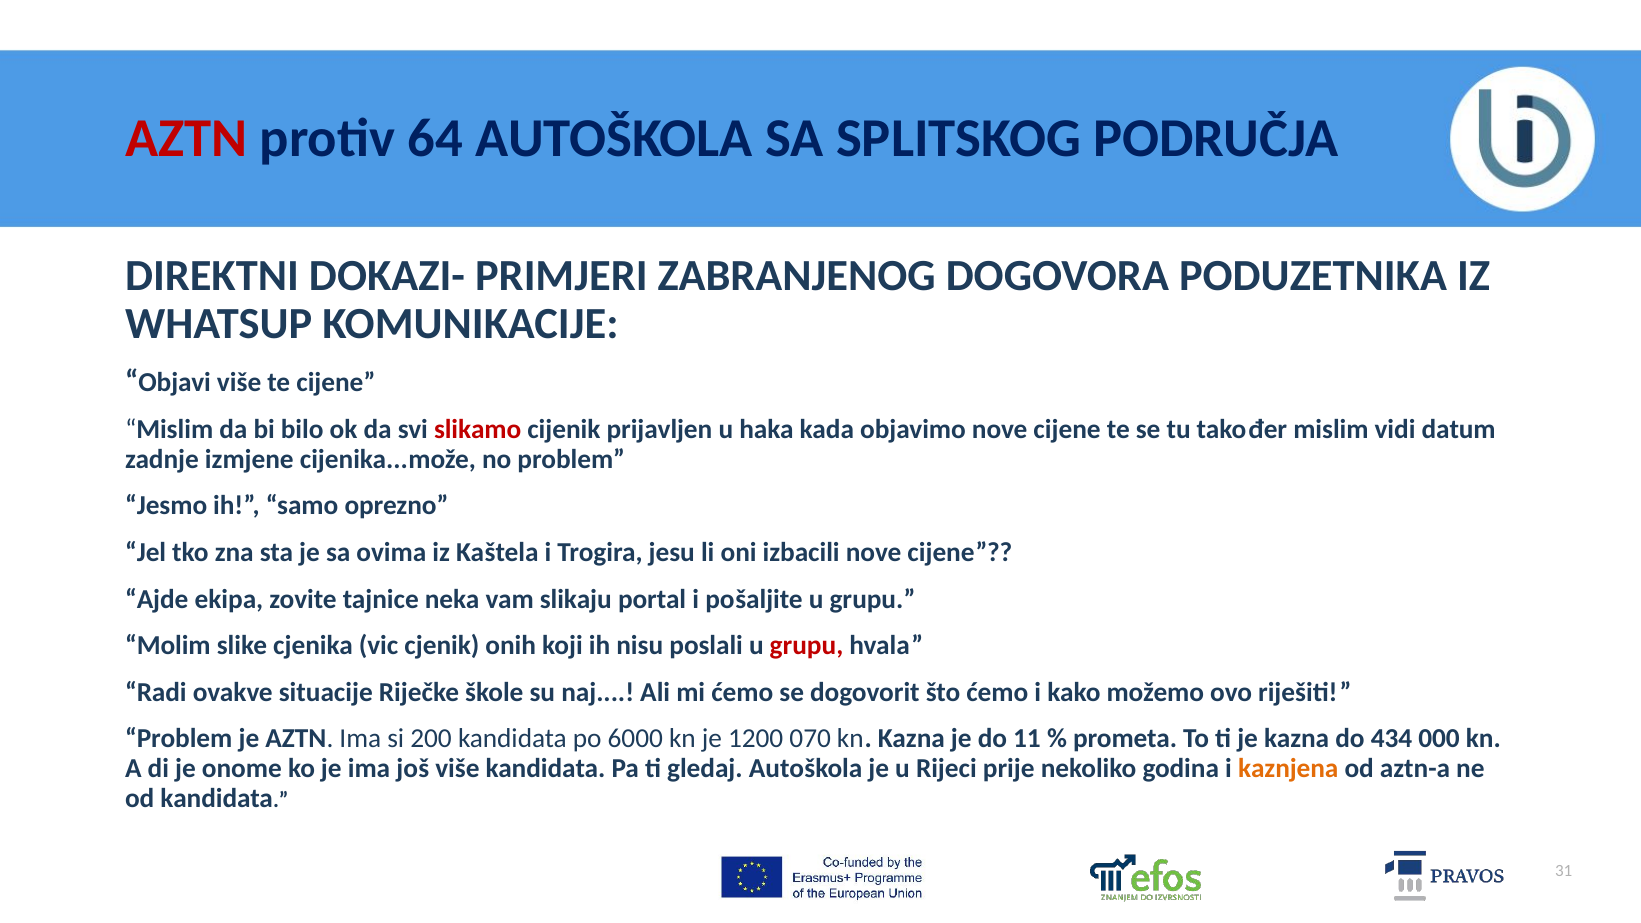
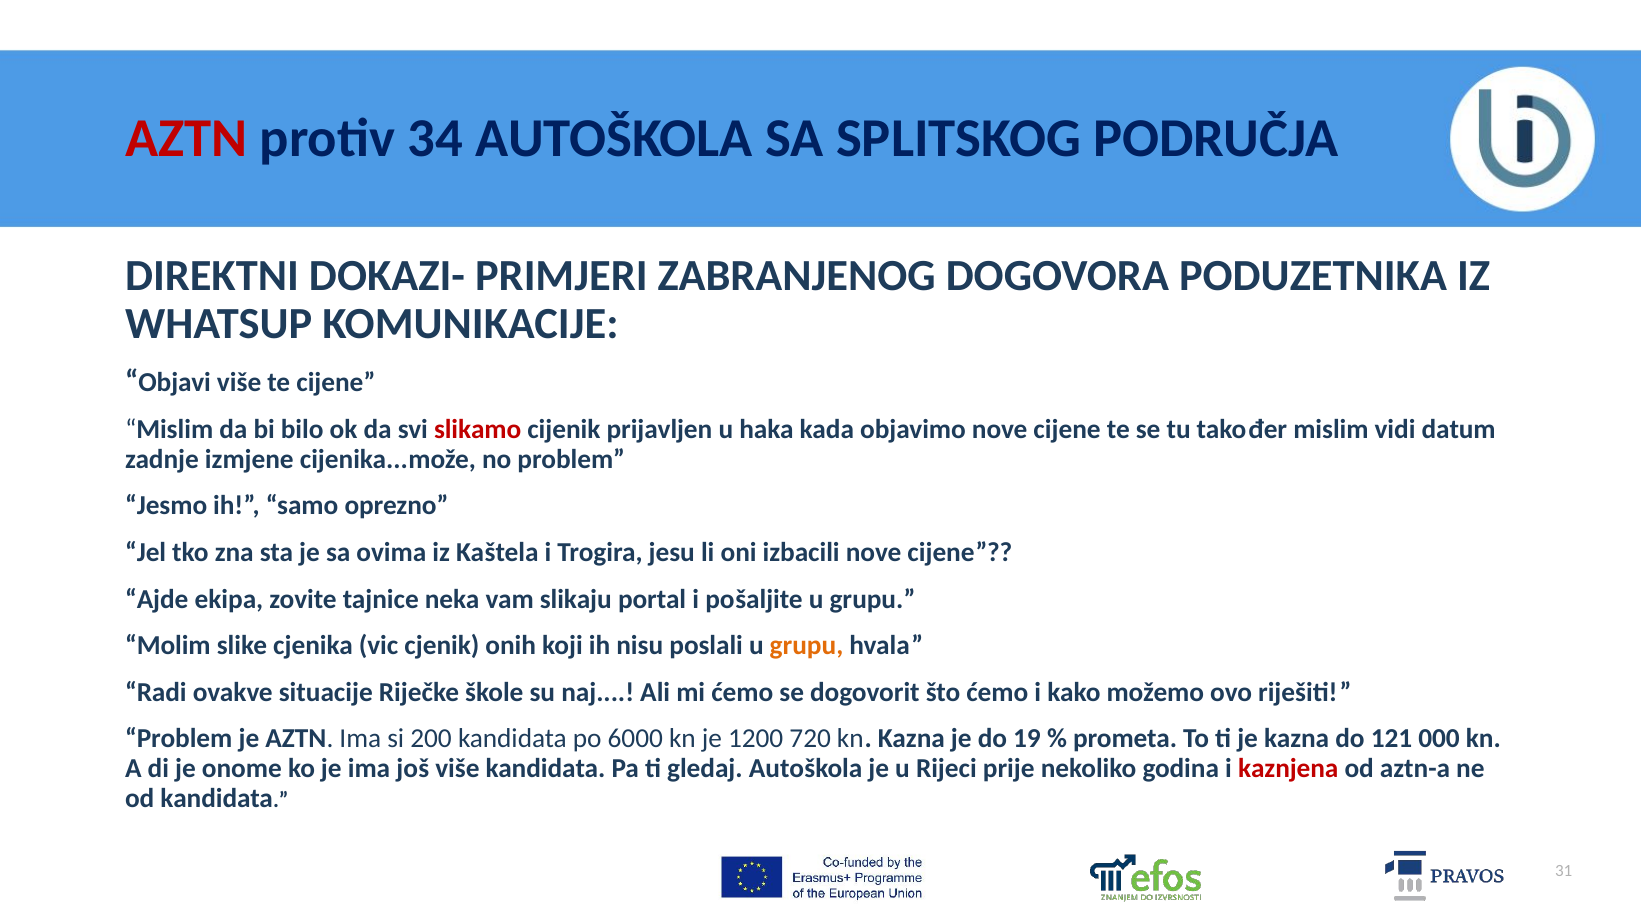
64: 64 -> 34 (436, 138)
grupu colour: red -> orange (806, 646)
070: 070 -> 720 (810, 739)
11: 11 -> 19 (1027, 739)
434: 434 -> 121 (1391, 739)
kaznjena colour: orange -> red (1288, 769)
